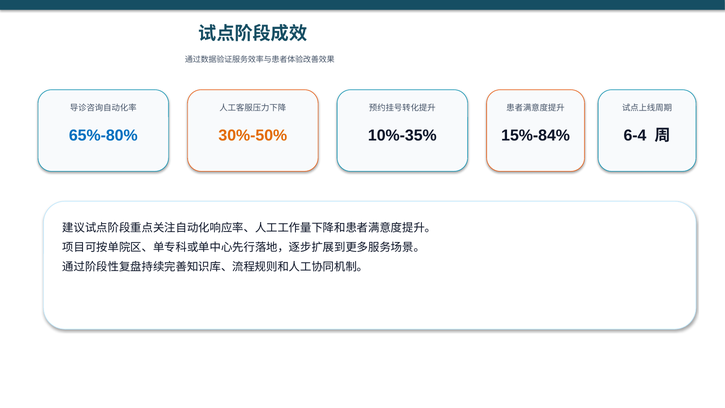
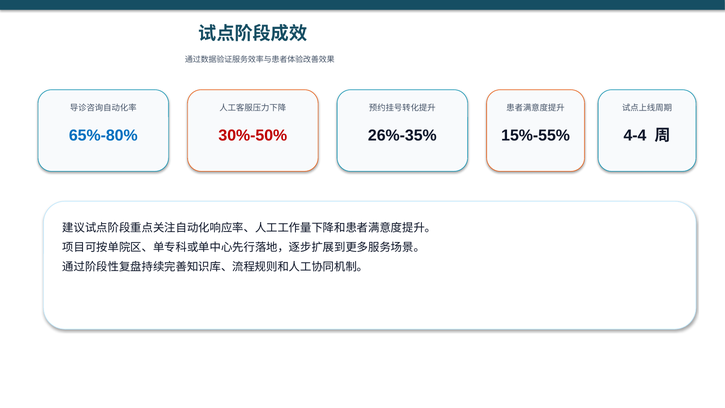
30%-50% colour: orange -> red (253, 136)
10%-35%: 10%-35% -> 26%-35% (402, 136)
15%-84%: 15%-84% -> 15%-55% (536, 136)
6-4: 6-4 -> 4-4 (635, 136)
